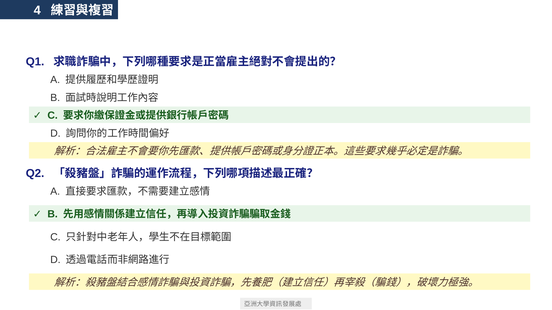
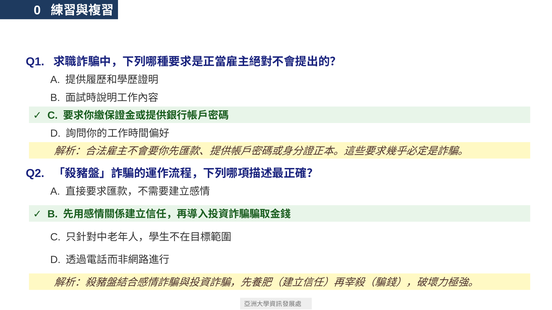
4: 4 -> 0 (37, 11)
